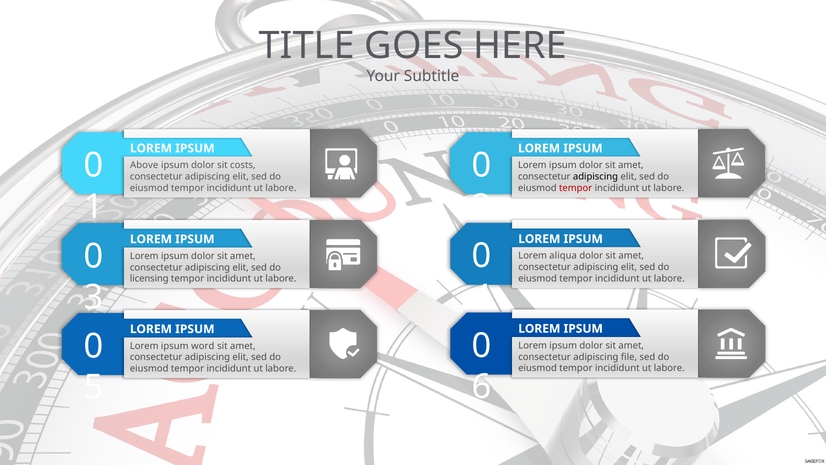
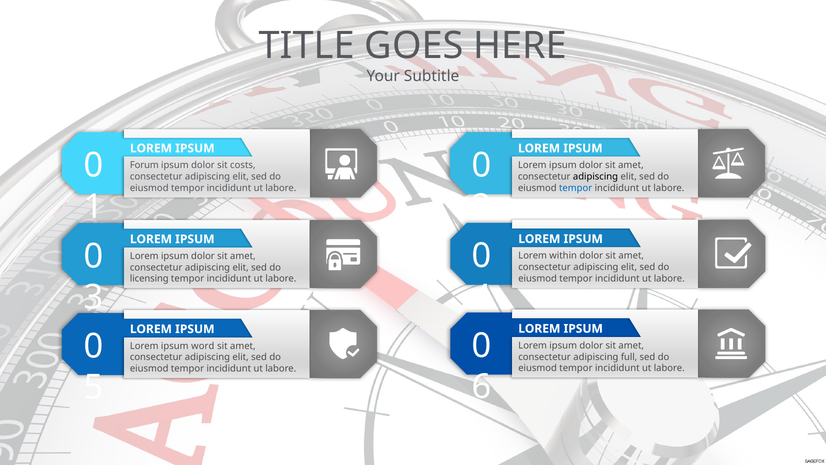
Above: Above -> Forum (144, 165)
tempor colour: red -> blue (576, 188)
aliqua: aliqua -> within (563, 256)
file: file -> full (629, 357)
